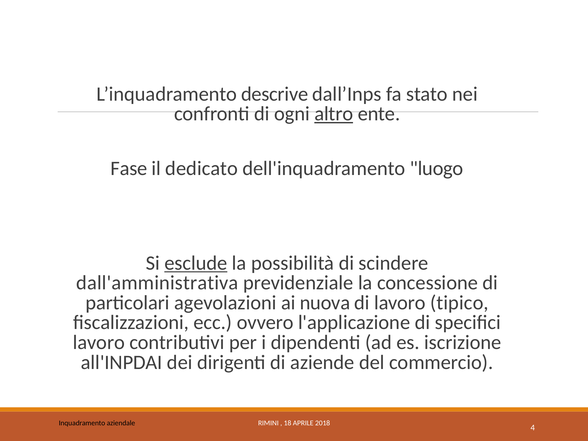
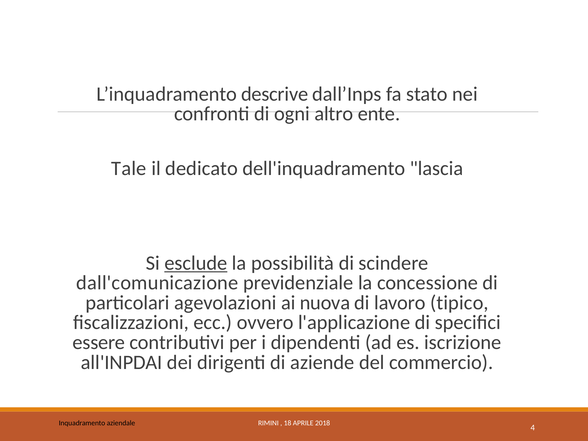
altro underline: present -> none (334, 114)
Fase: Fase -> Tale (129, 168)
luogo: luogo -> lascia (437, 168)
dall'amministrativa: dall'amministrativa -> dall'comunicazione (157, 283)
lavoro: lavoro -> essere (99, 342)
